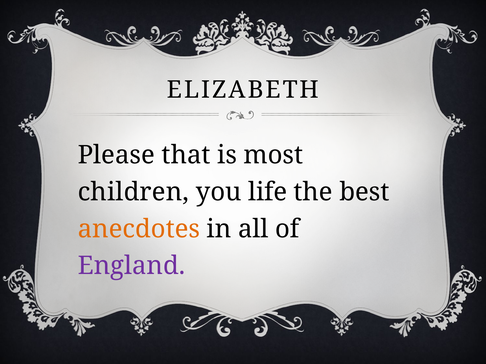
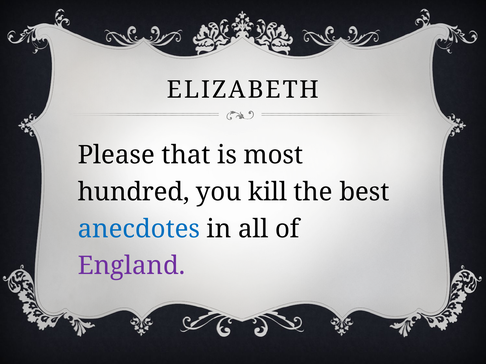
children: children -> hundred (134, 192)
life: life -> kill (268, 192)
anecdotes colour: orange -> blue (139, 229)
